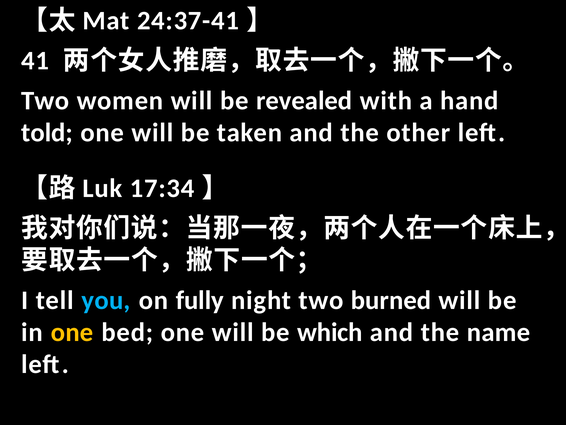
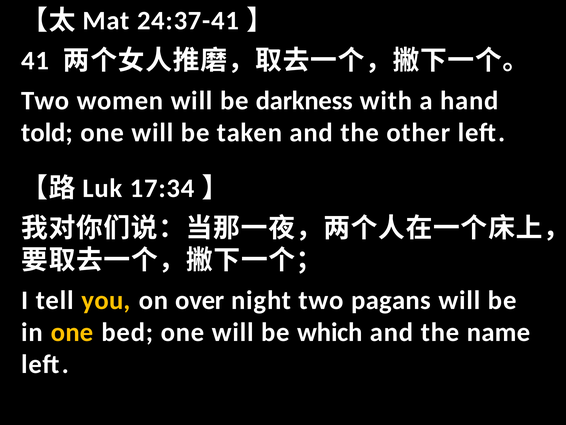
revealed: revealed -> darkness (304, 101)
you colour: light blue -> yellow (106, 300)
fully: fully -> over (200, 300)
burned: burned -> pagans (391, 300)
